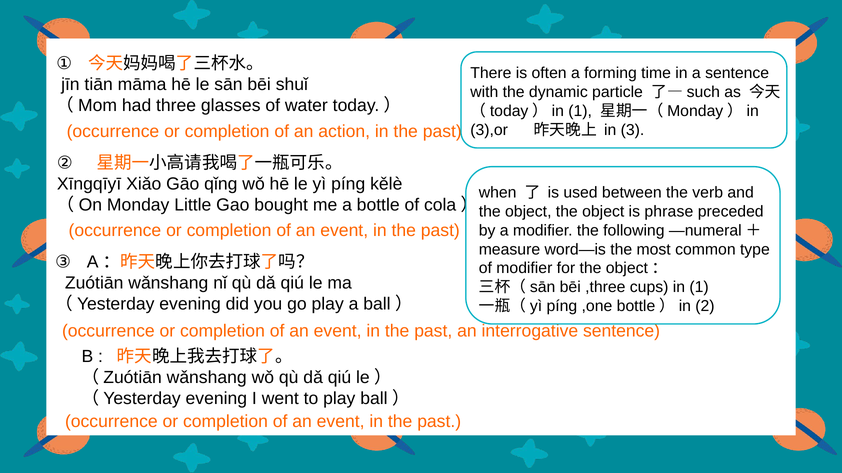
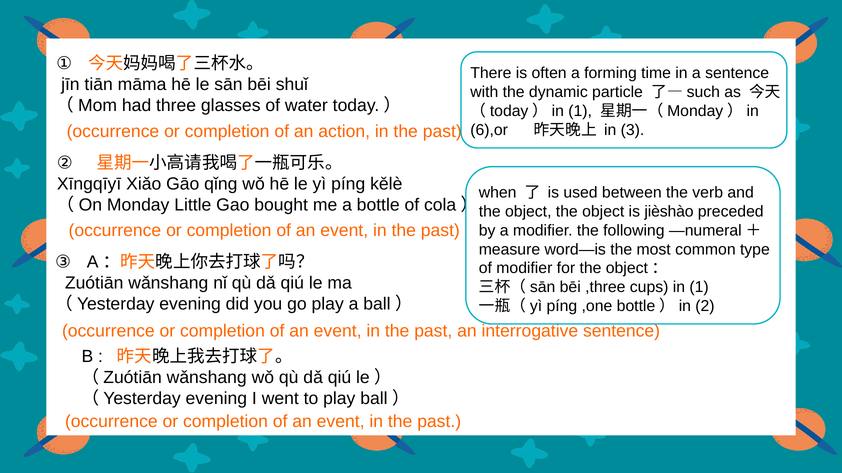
3),or: 3),or -> 6),or (489, 130)
phrase: phrase -> jièshào (669, 212)
